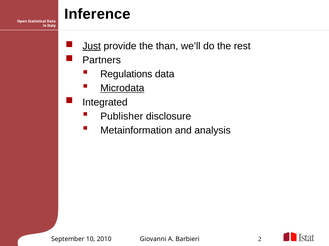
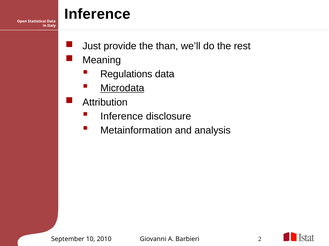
Just underline: present -> none (92, 46)
Partners: Partners -> Meaning (102, 60)
Integrated: Integrated -> Attribution (105, 103)
Publisher: Publisher -> Inference (122, 117)
